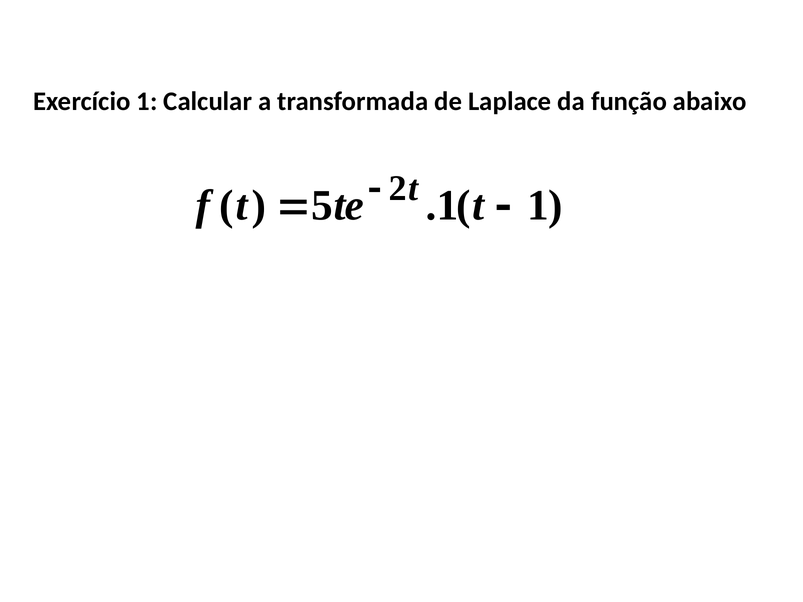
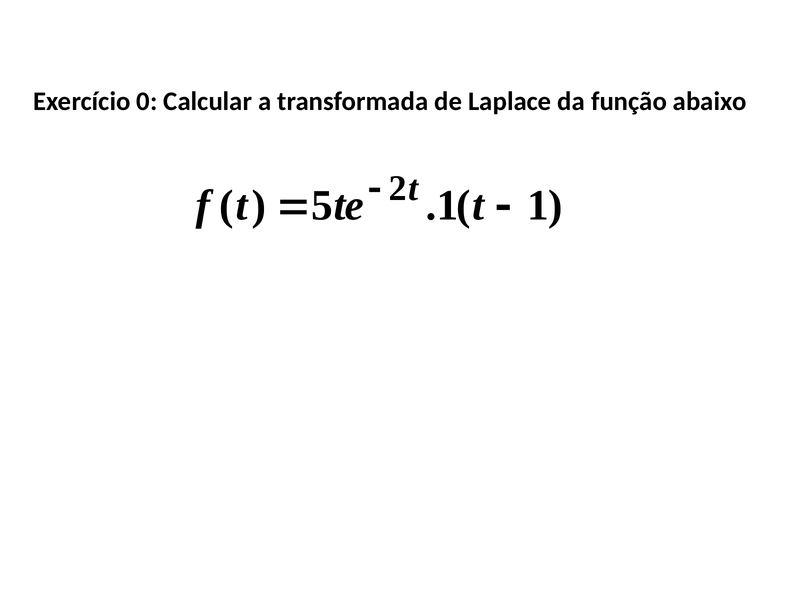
Exercício 1: 1 -> 0 (147, 102)
